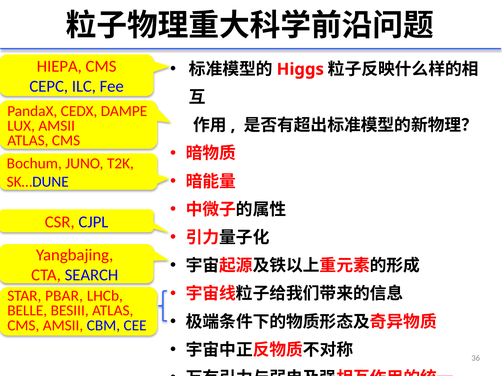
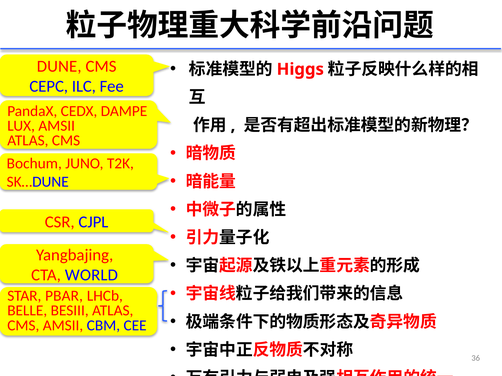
HIEPA: HIEPA -> DUNE (59, 66)
SEARCH: SEARCH -> WORLD (91, 275)
